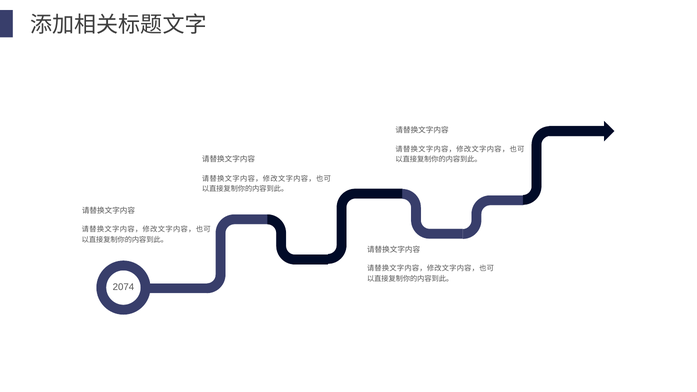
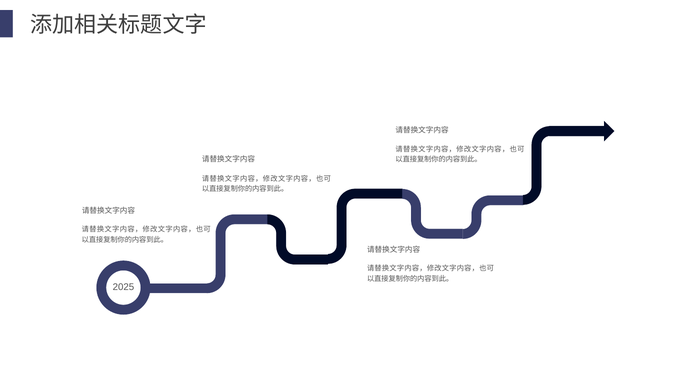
2074: 2074 -> 2025 (123, 287)
